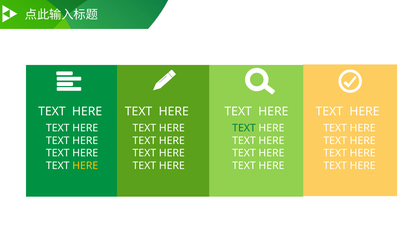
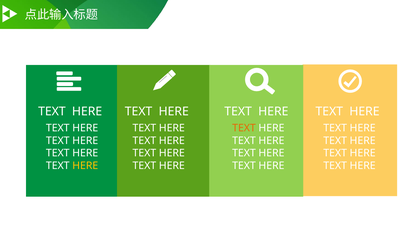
TEXT colour: green -> orange (244, 129)
